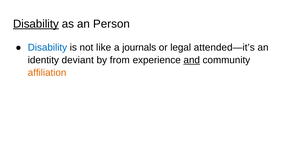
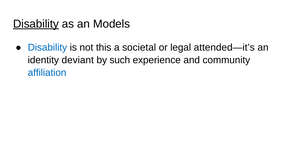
Person: Person -> Models (112, 24)
like: like -> this (104, 47)
journals: journals -> societal (139, 47)
from: from -> such (120, 60)
and underline: present -> none (192, 60)
affiliation colour: orange -> blue (47, 73)
